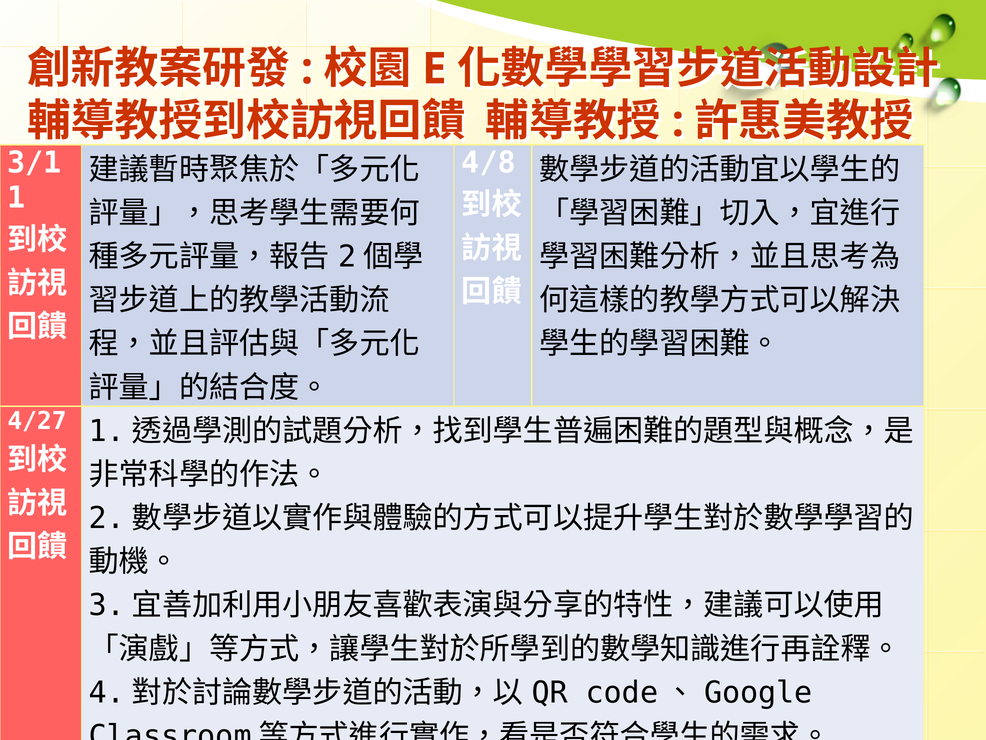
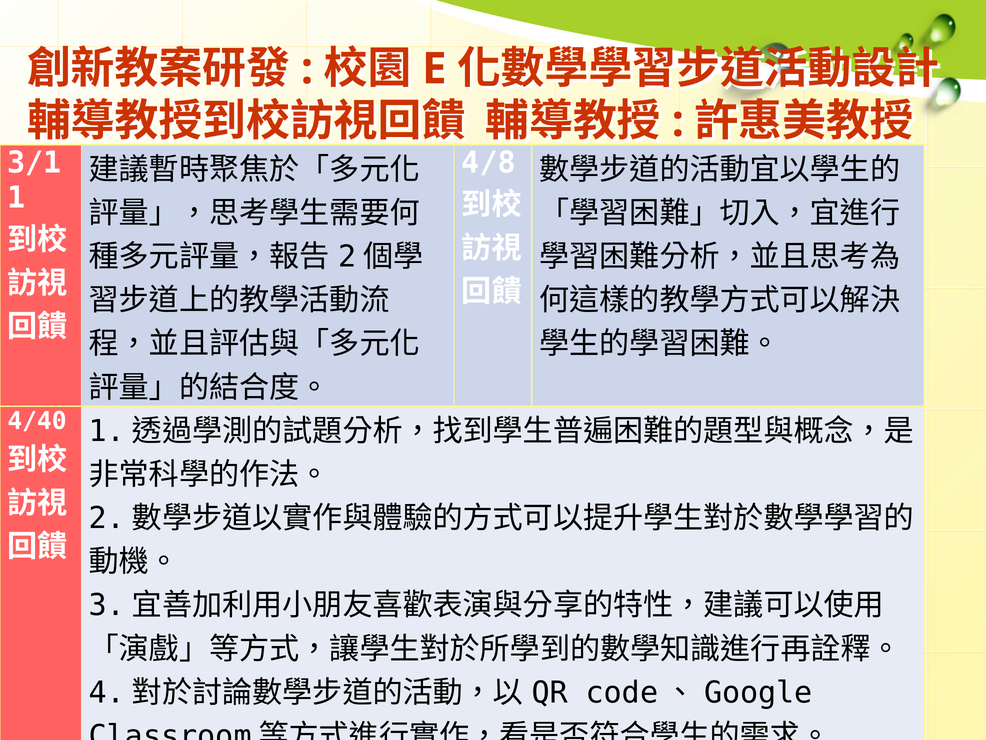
4/27: 4/27 -> 4/40 (37, 421)
